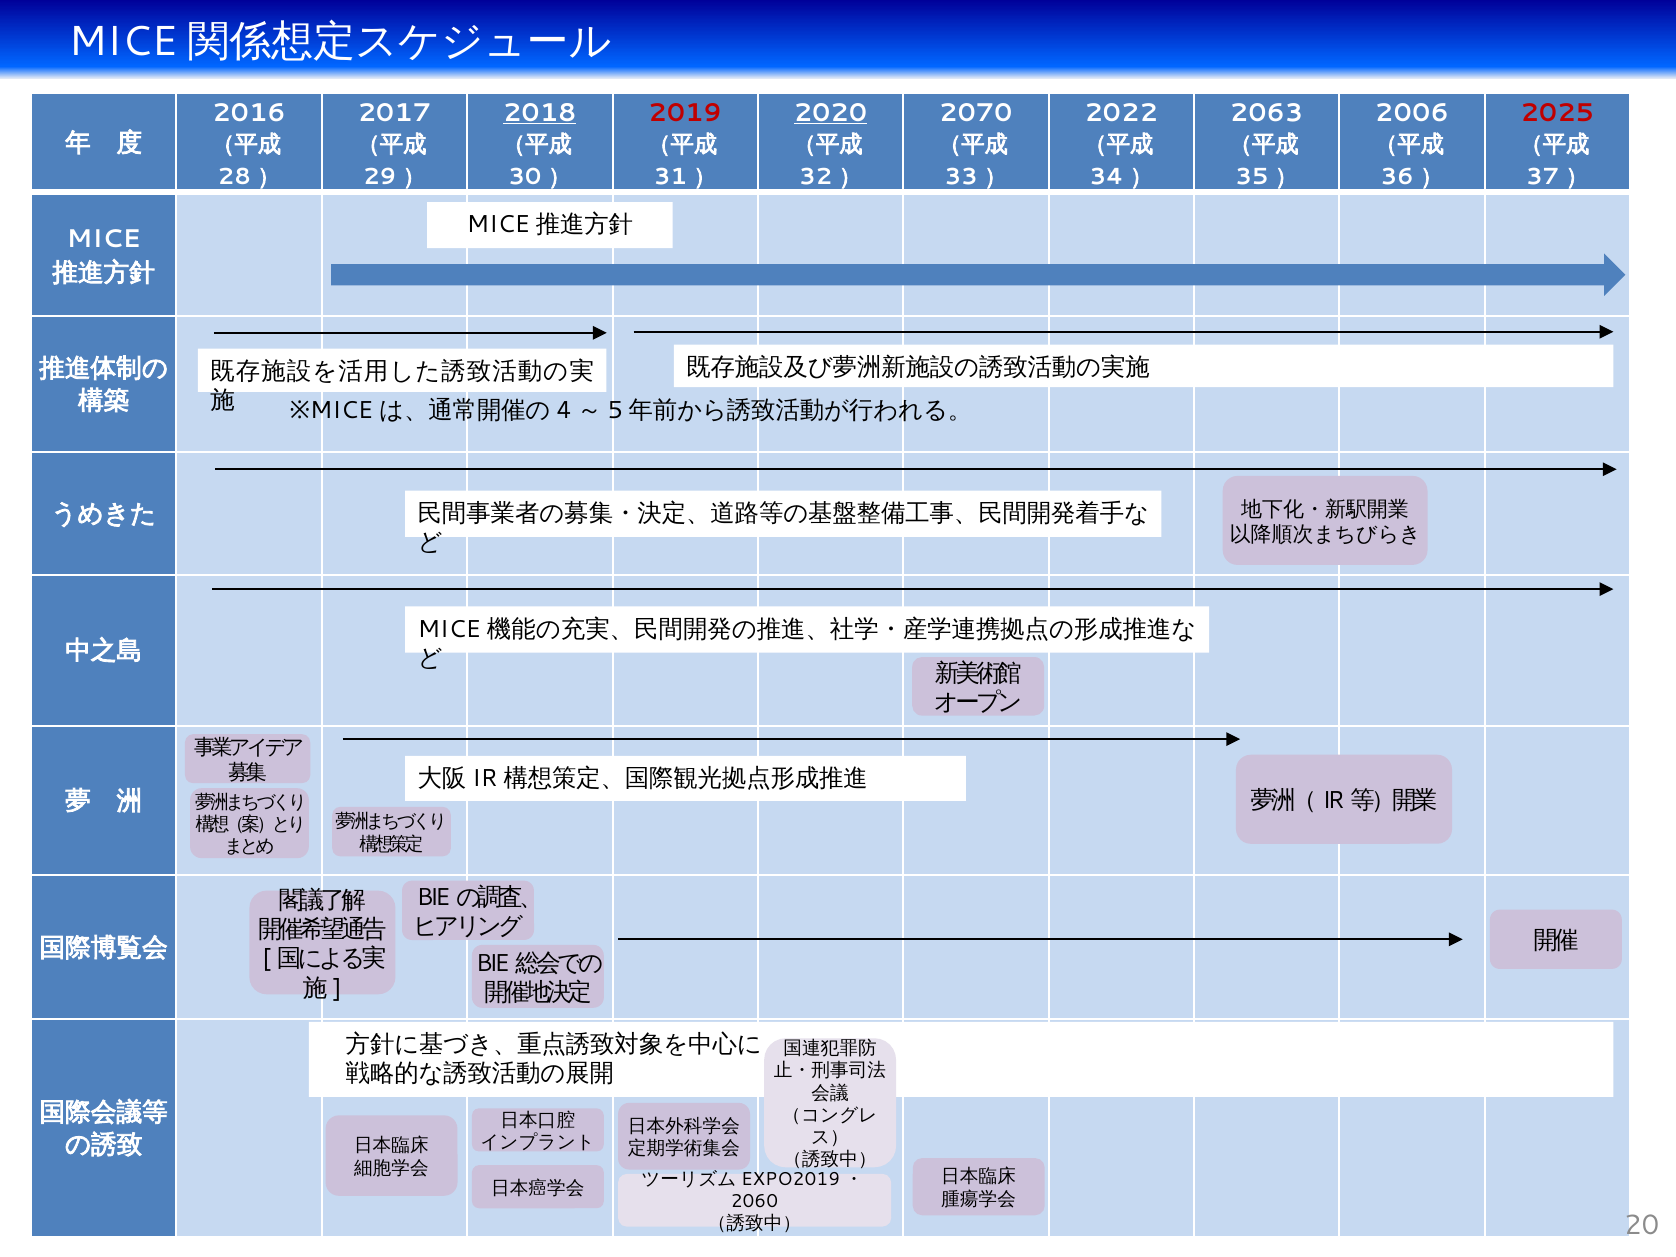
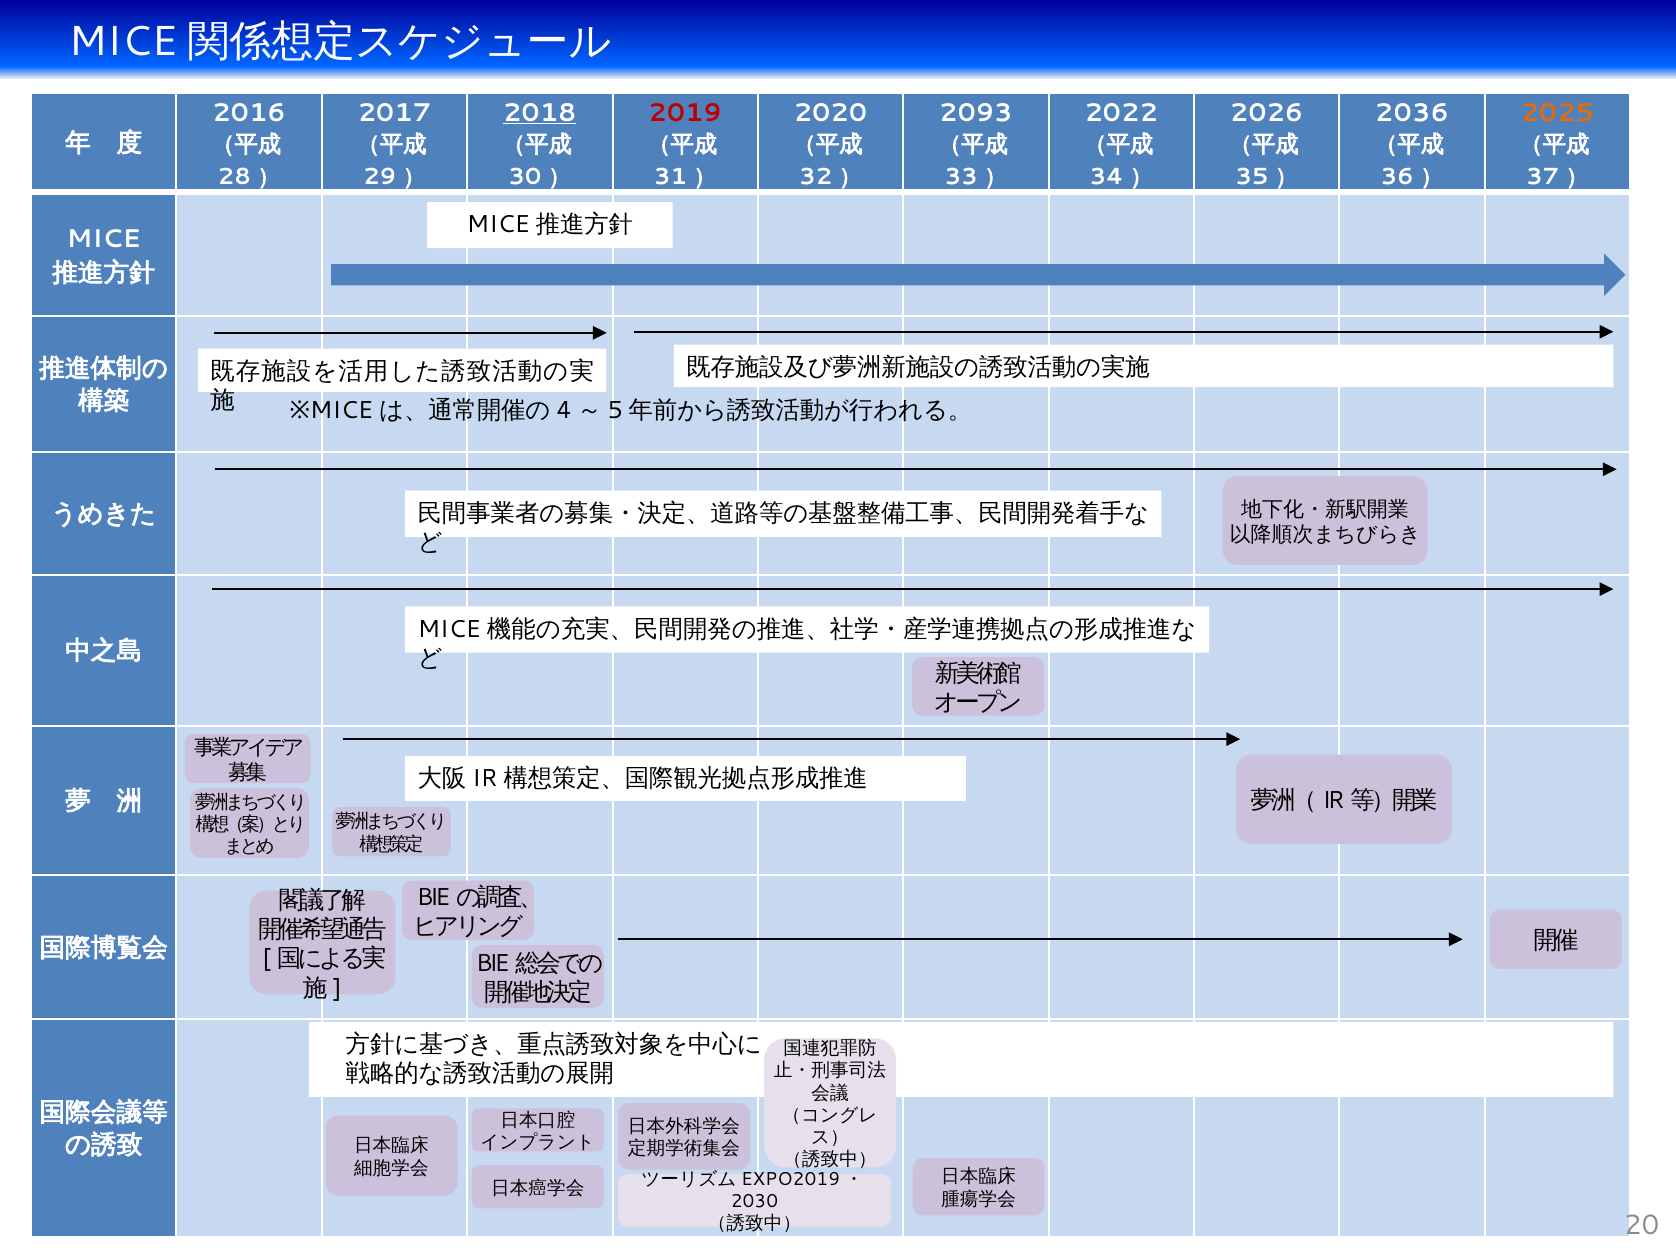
2020 underline: present -> none (830, 113)
2070: 2070 -> 2093 (976, 113)
2063: 2063 -> 2026 (1267, 113)
2006: 2006 -> 2036 (1412, 113)
2025 colour: red -> orange (1557, 113)
2060: 2060 -> 2030 (754, 1202)
